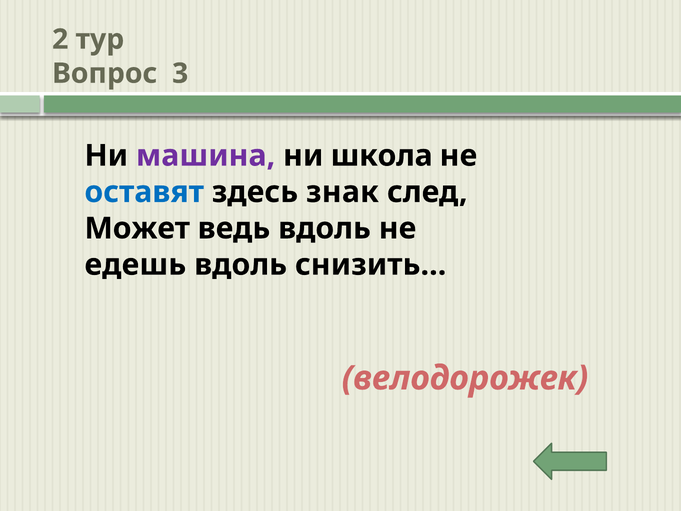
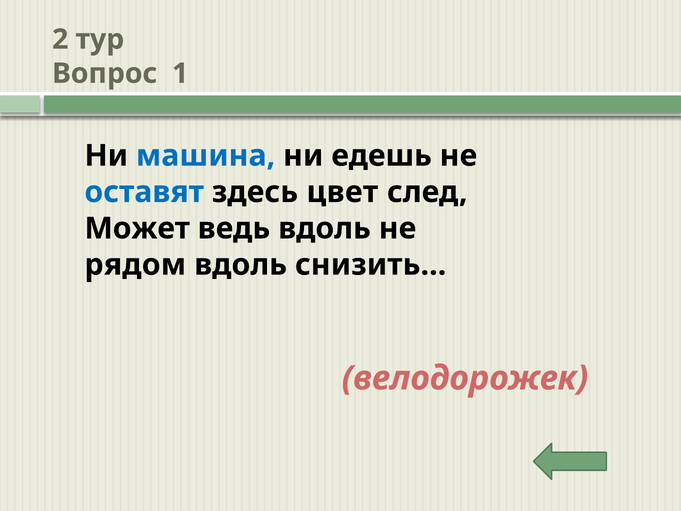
3: 3 -> 1 (180, 73)
машина colour: purple -> blue (206, 156)
школа: школа -> едешь (382, 156)
знак: знак -> цвет (342, 192)
едешь: едешь -> рядом (135, 265)
